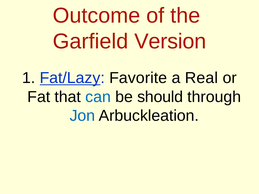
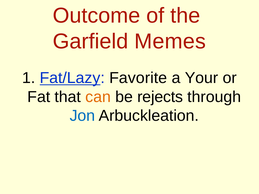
Version: Version -> Memes (170, 41)
Real: Real -> Your (202, 78)
can colour: blue -> orange (98, 97)
should: should -> rejects (160, 97)
